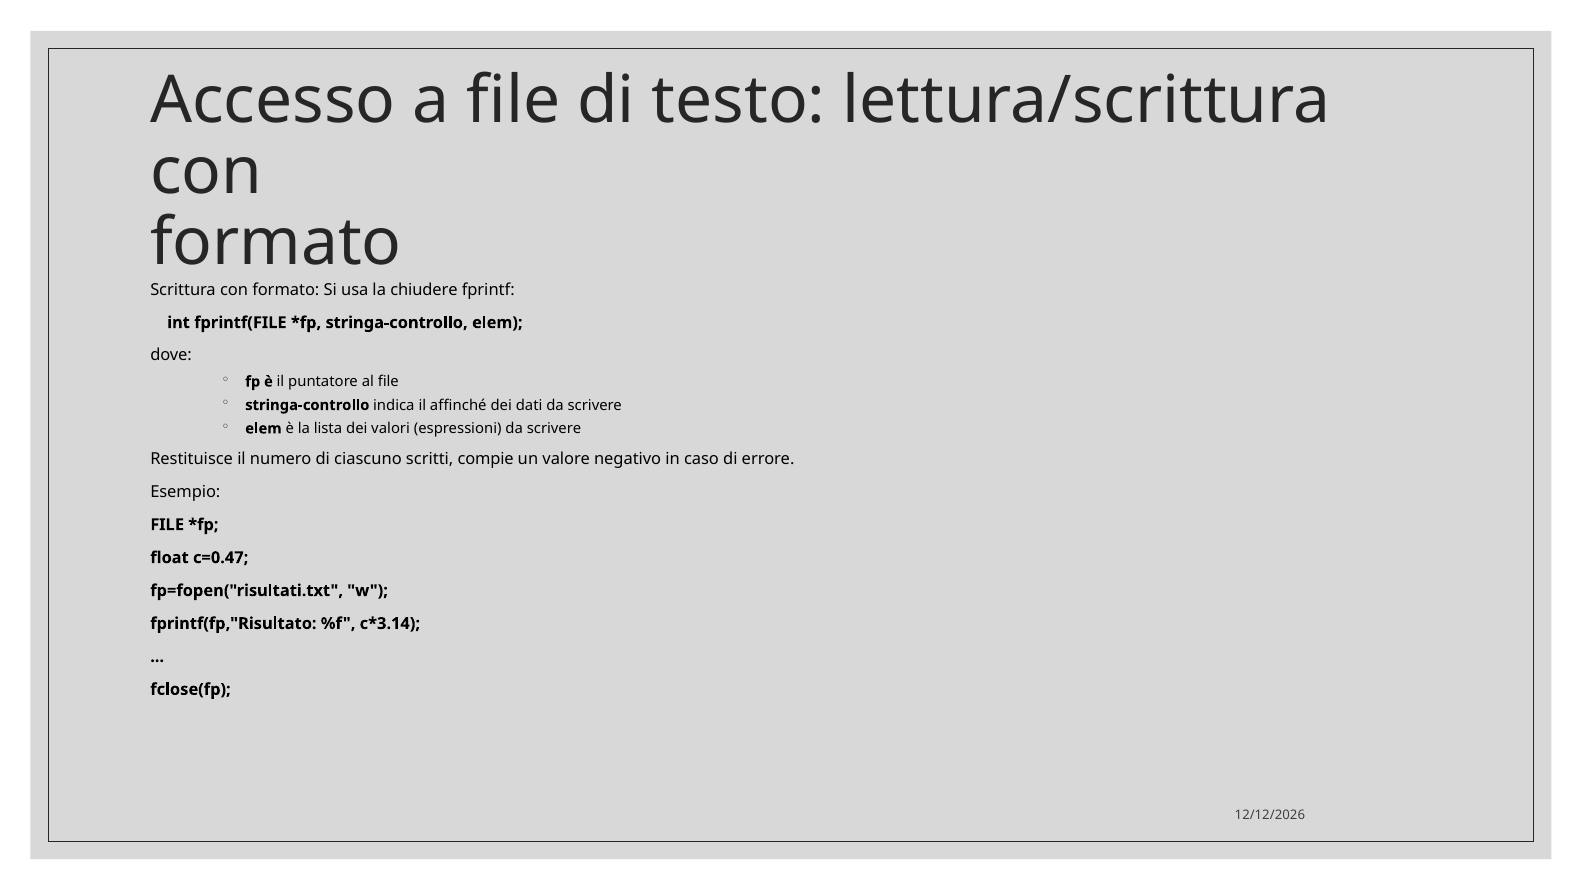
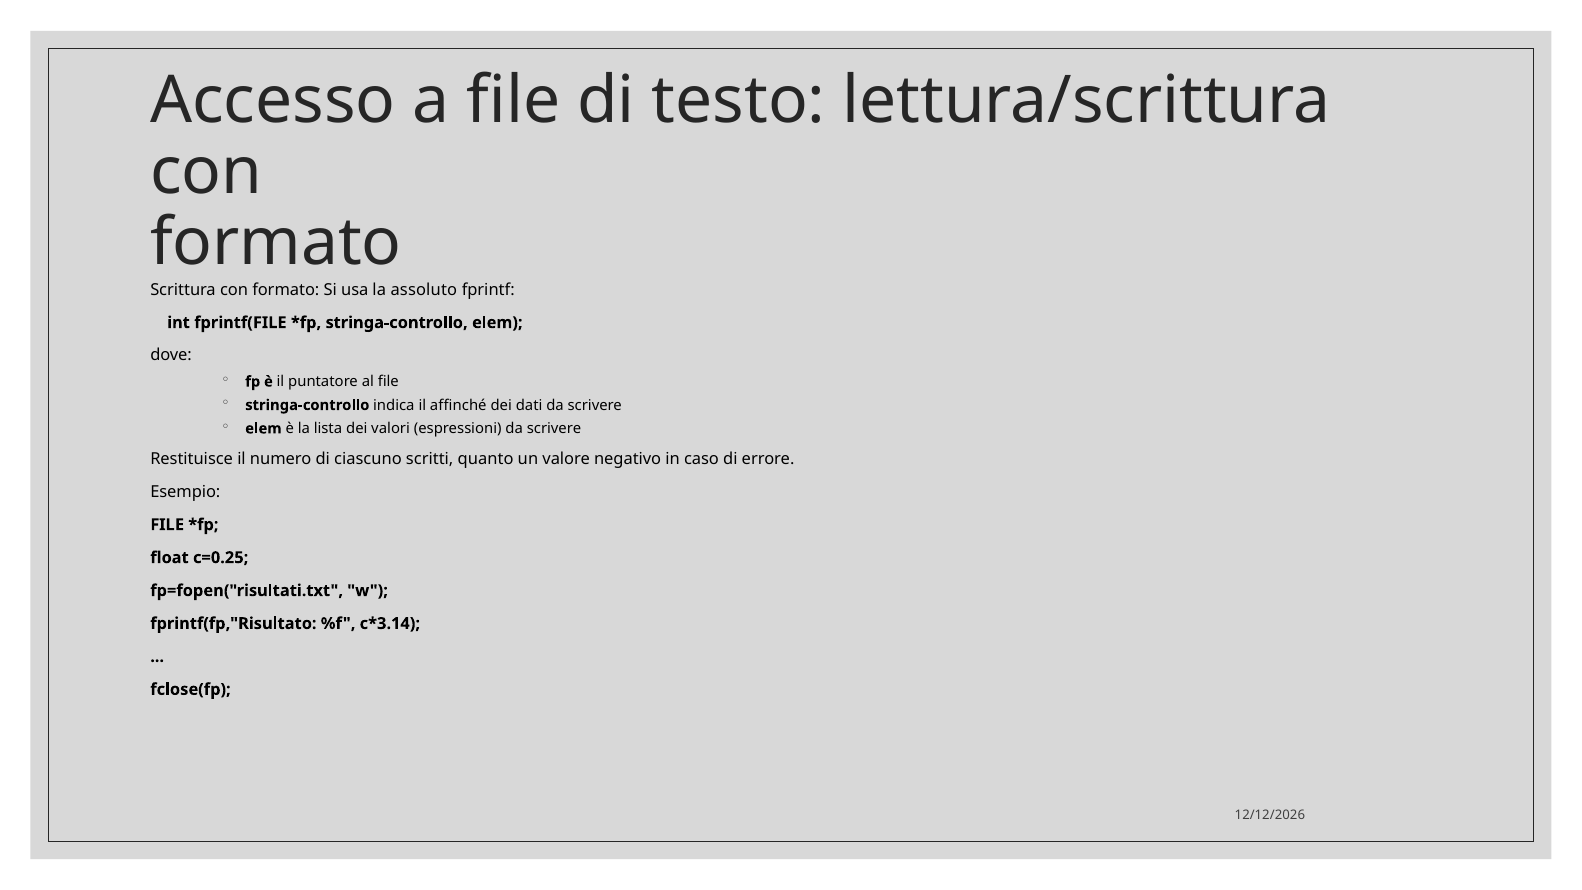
chiudere: chiudere -> assoluto (424, 290)
compie: compie -> quanto (486, 459)
c=0.47: c=0.47 -> c=0.25 (221, 558)
